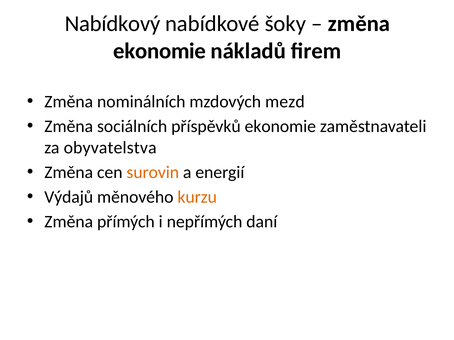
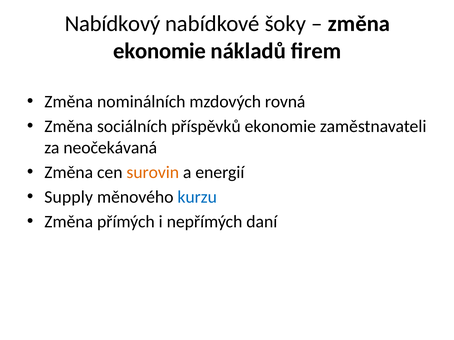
mezd: mezd -> rovná (285, 102)
obyvatelstva: obyvatelstva -> neočekávaná (110, 148)
Výdajů: Výdajů -> Supply (69, 197)
kurzu colour: orange -> blue (197, 197)
